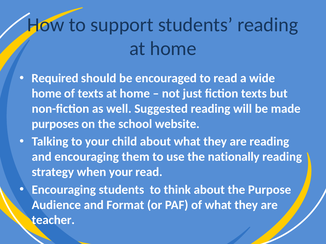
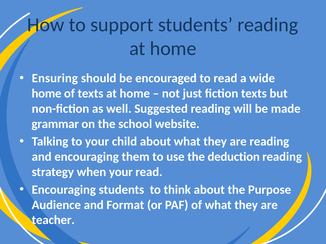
Required: Required -> Ensuring (55, 78)
purposes: purposes -> grammar (55, 124)
nationally: nationally -> deduction (234, 157)
